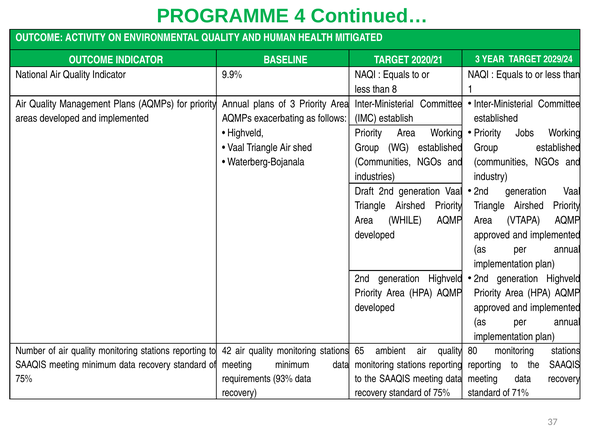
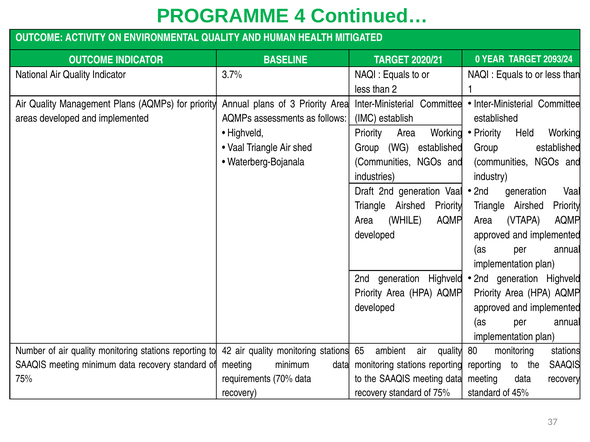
2020/21 3: 3 -> 0 (478, 59)
2029/24: 2029/24 -> 2093/24 (558, 59)
9.9%: 9.9% -> 3.7% (232, 75)
8: 8 -> 2 (394, 89)
exacerbating: exacerbating -> assessments (279, 119)
Jobs: Jobs -> Held (525, 133)
93%: 93% -> 70% (283, 379)
71%: 71% -> 45% (520, 393)
